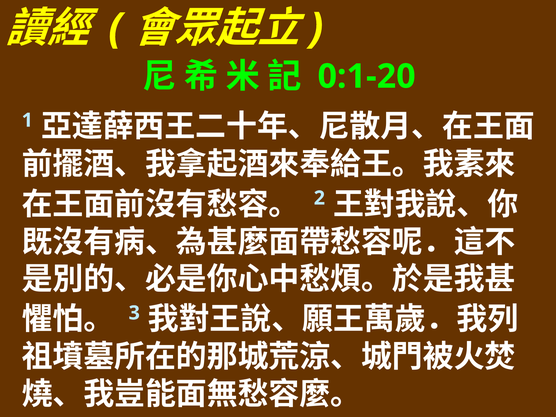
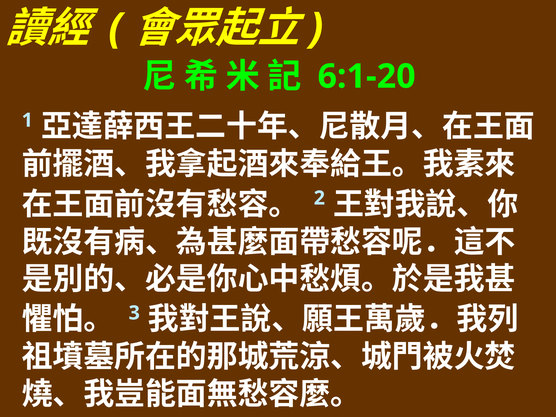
0:1-20: 0:1-20 -> 6:1-20 (367, 76)
